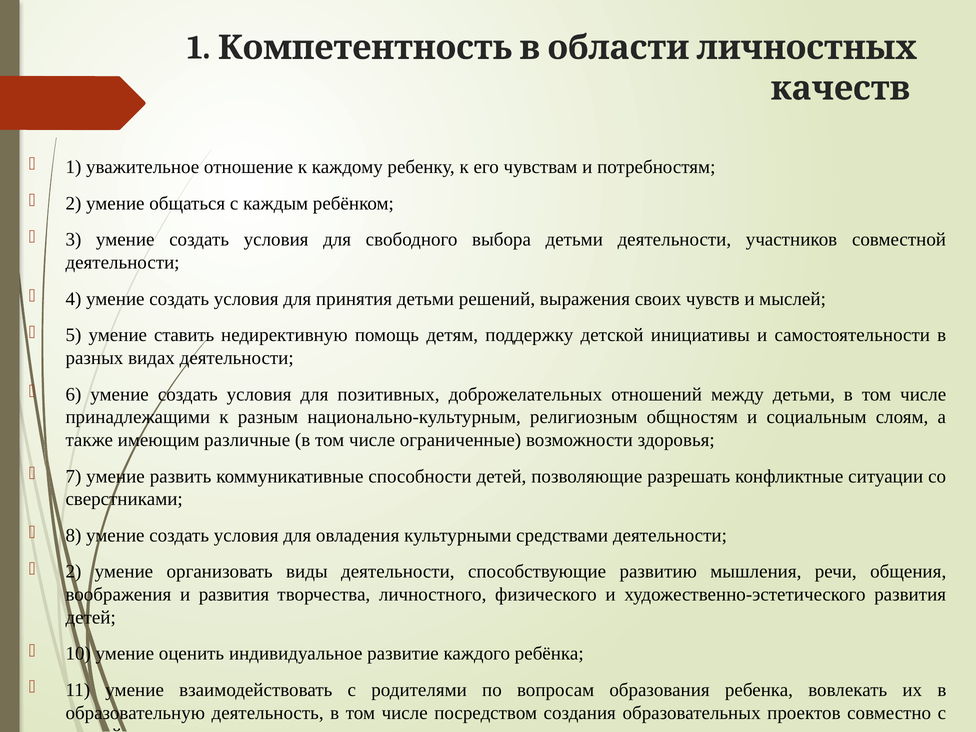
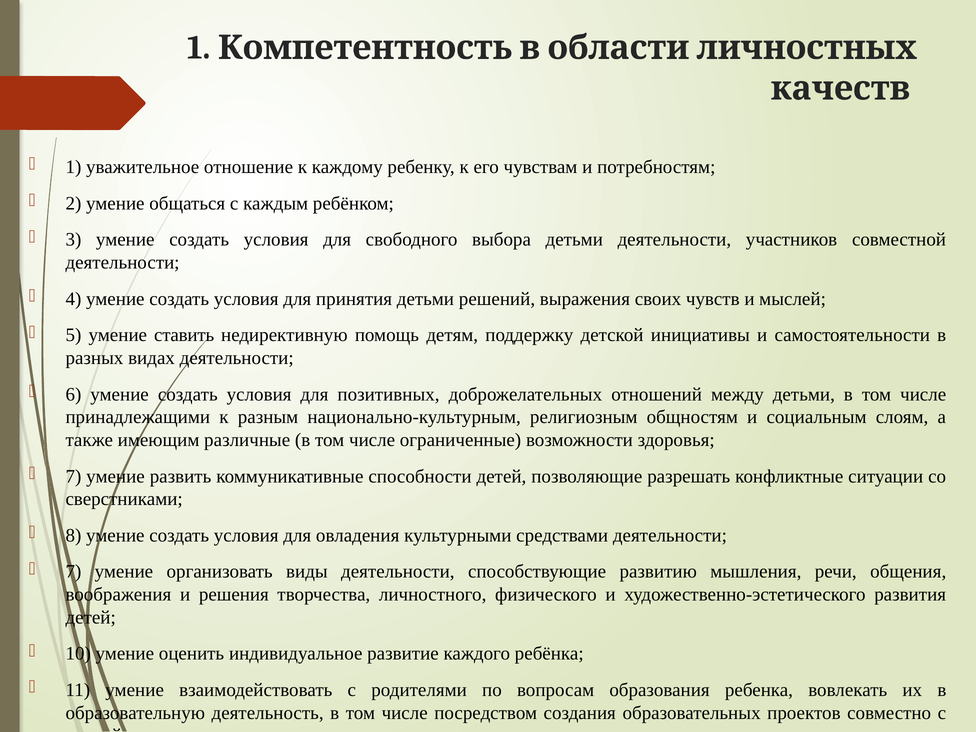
2: 2 -> 7 (73, 572)
и развития: развития -> решения (234, 595)
